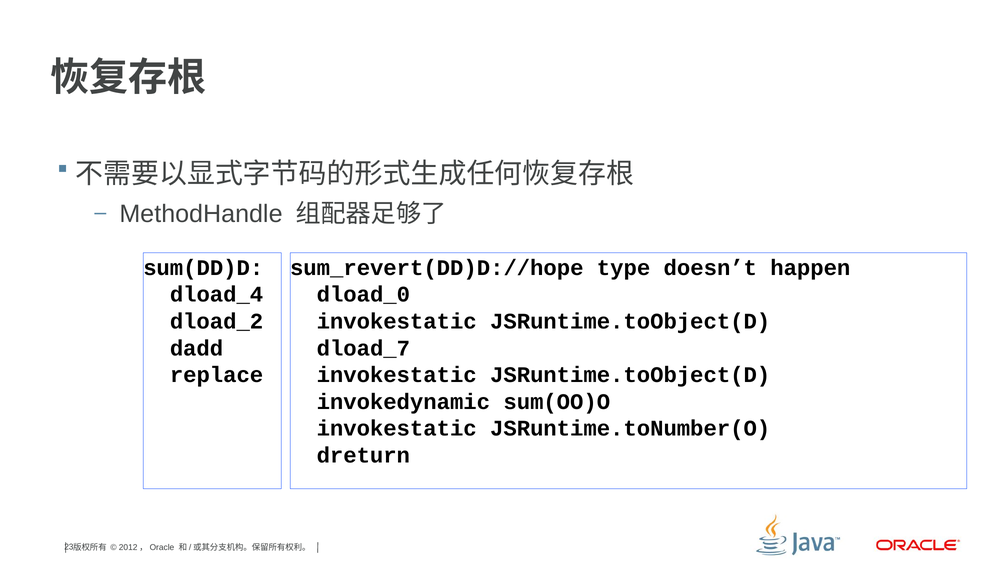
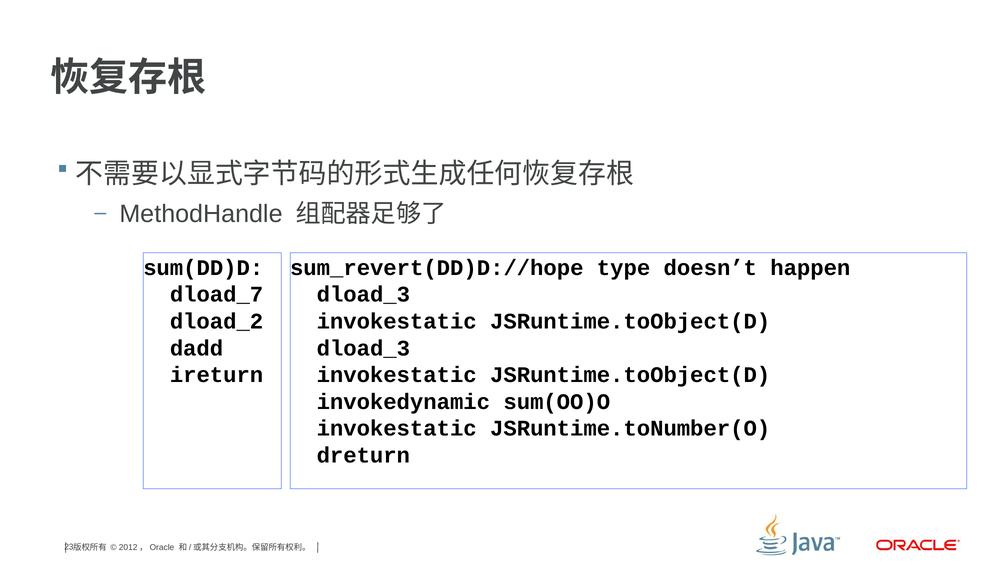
dload_4: dload_4 -> dload_7 (217, 295)
dload_0: dload_0 -> dload_3 (363, 295)
dload_7: dload_7 -> dload_3 (363, 348)
replace: replace -> ireturn (217, 375)
